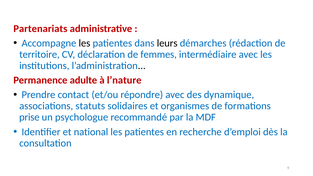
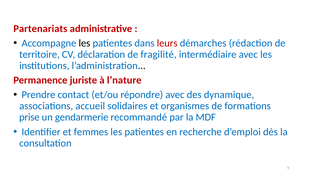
leurs colour: black -> red (167, 43)
femmes: femmes -> fragilité (159, 54)
adulte: adulte -> juriste (83, 80)
statuts: statuts -> accueil (90, 106)
psychologue: psychologue -> gendarmerie (82, 117)
national: national -> femmes (91, 132)
